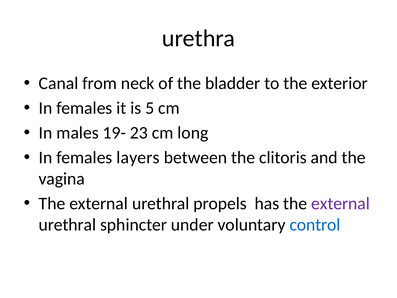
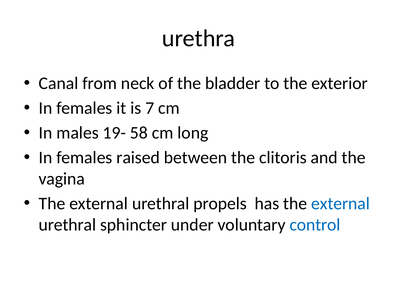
5: 5 -> 7 (150, 108)
23: 23 -> 58 (139, 133)
layers: layers -> raised (138, 157)
external colour: purple -> blue (341, 203)
